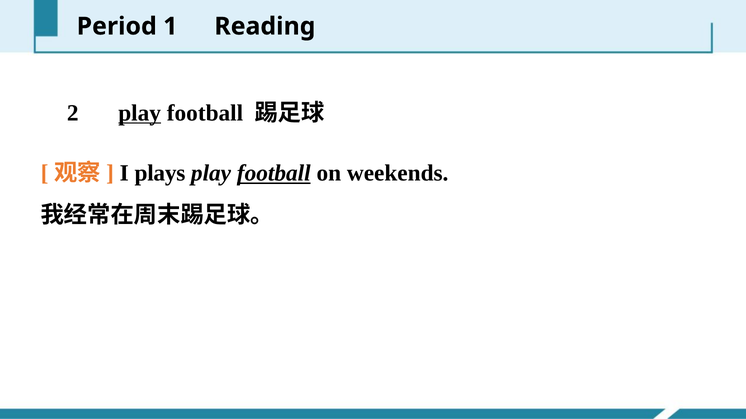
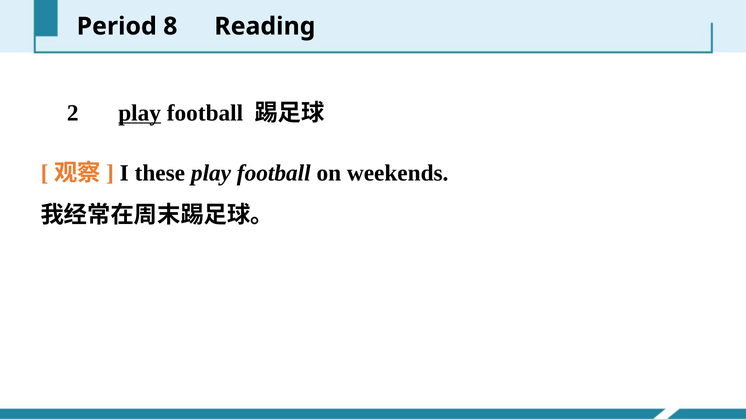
1: 1 -> 8 (170, 26)
plays: plays -> these (160, 173)
football underline: present -> none (274, 173)
